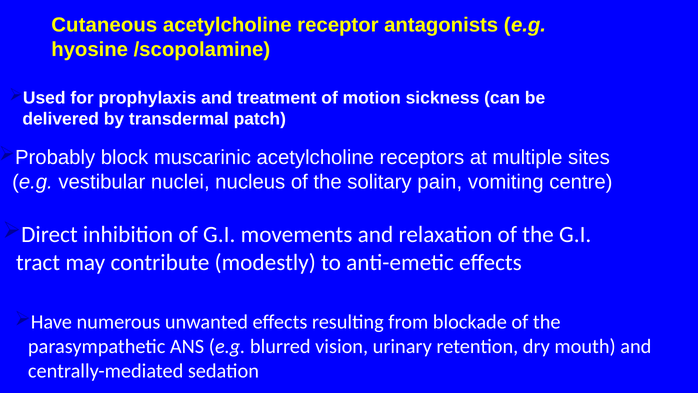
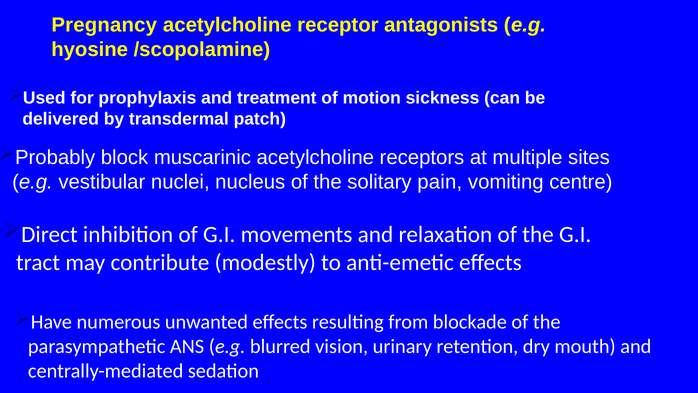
Cutaneous: Cutaneous -> Pregnancy (104, 25)
